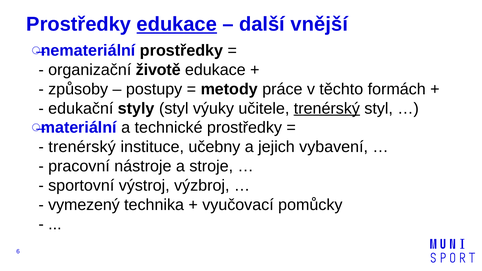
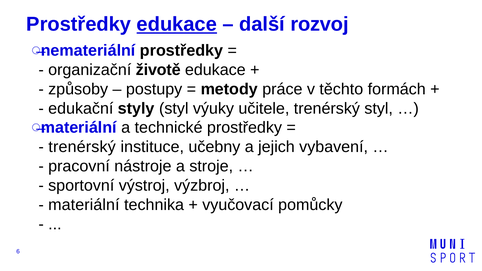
vnější: vnější -> rozvoj (320, 24)
trenérský underline: present -> none (327, 108)
vymezený: vymezený -> materiální (84, 205)
